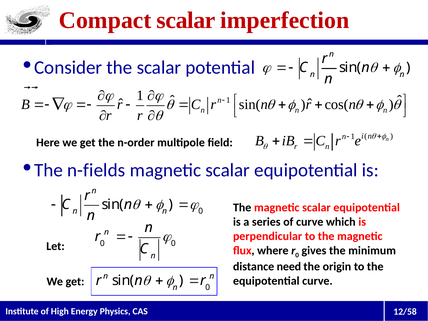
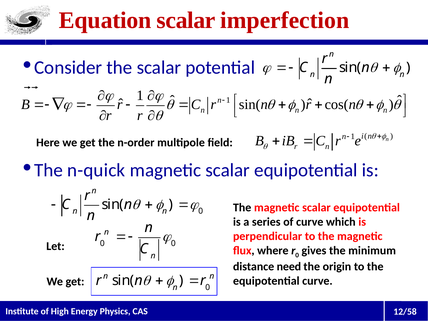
Compact: Compact -> Equation (105, 20)
n-fields: n-fields -> n-quick (96, 170)
